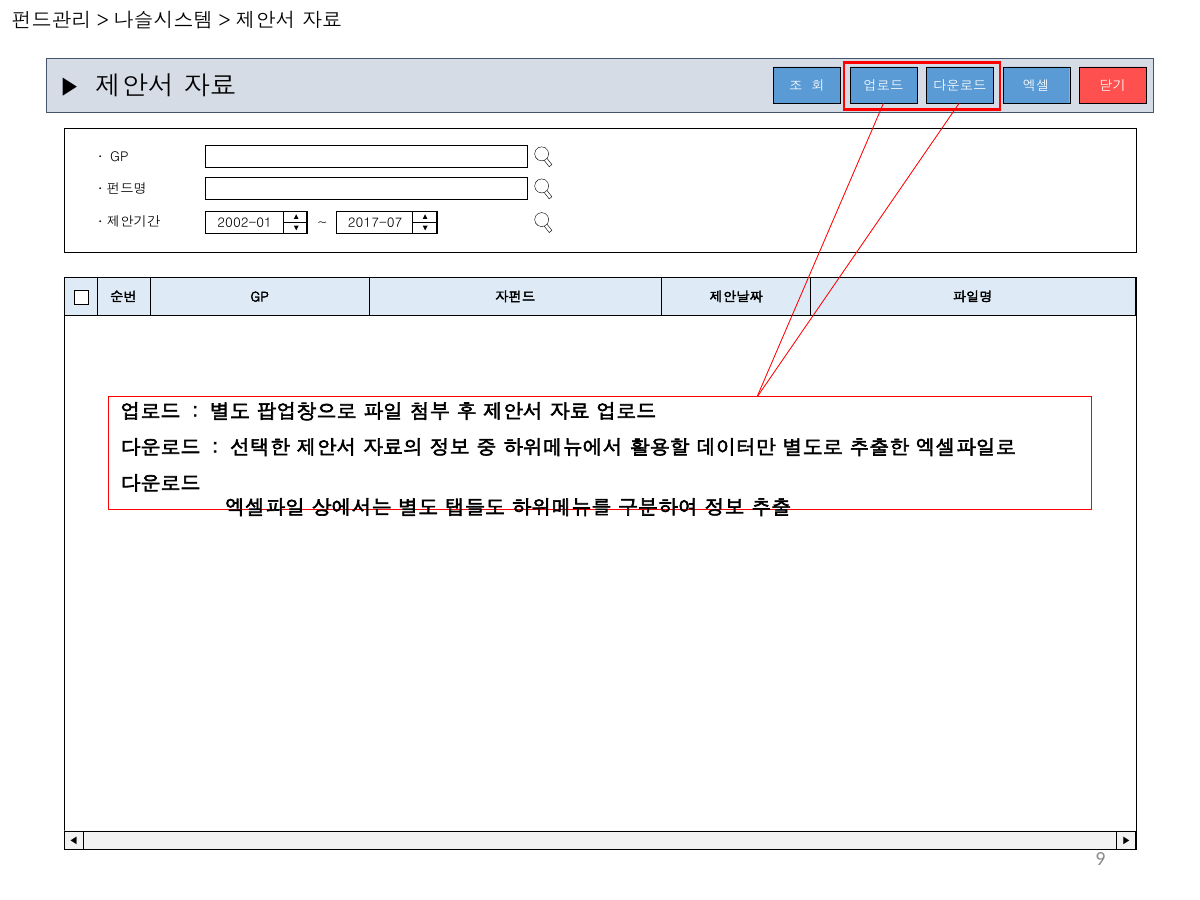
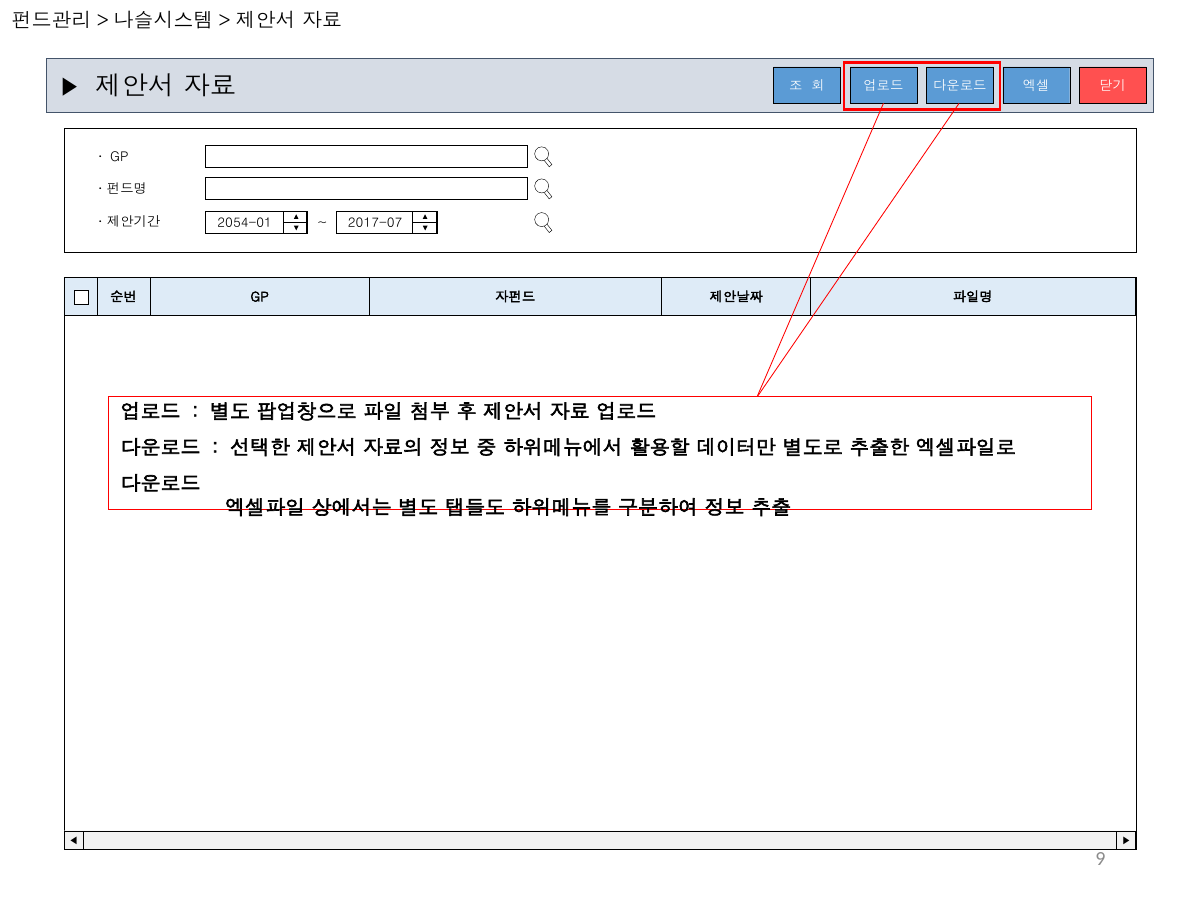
2002-01: 2002-01 -> 2054-01 (245, 223)
